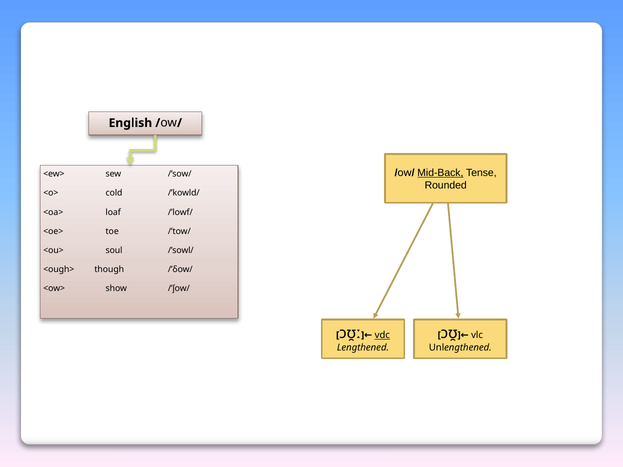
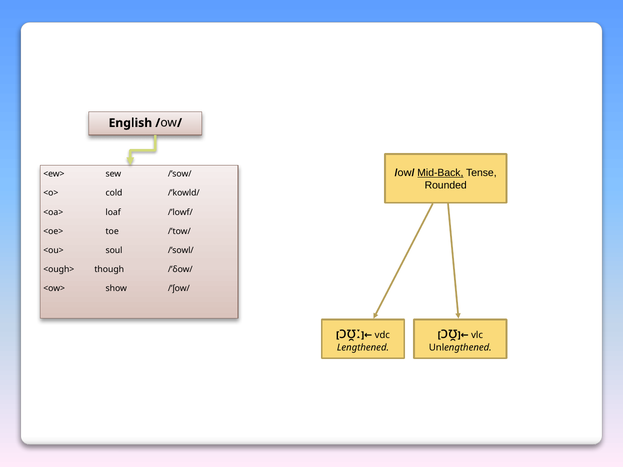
vdc underline: present -> none (382, 335)
